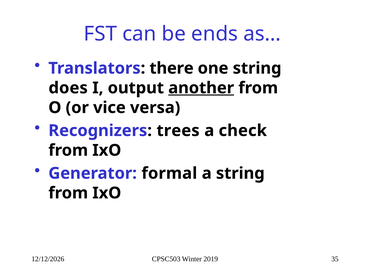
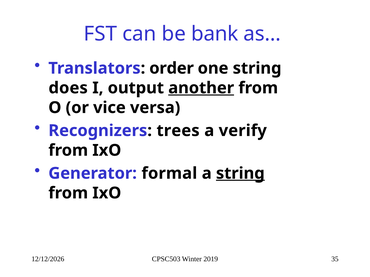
ends: ends -> bank (215, 34)
there: there -> order (172, 68)
check: check -> verify (243, 131)
string underline: none -> present (240, 174)
